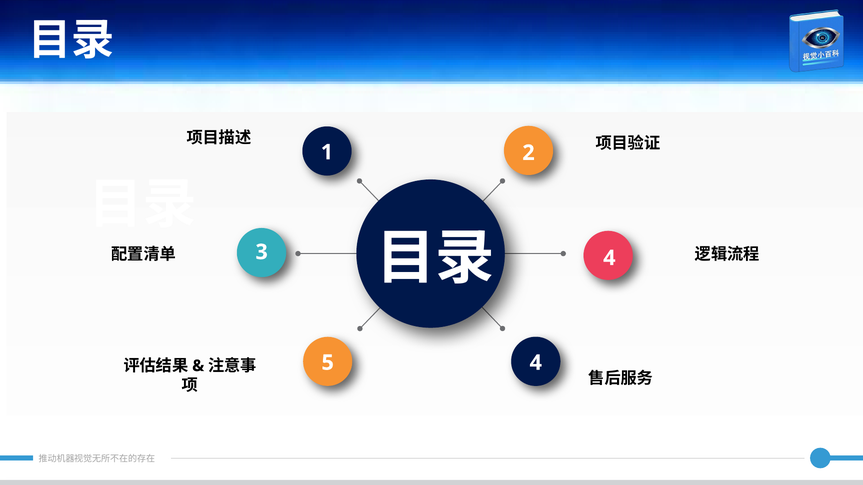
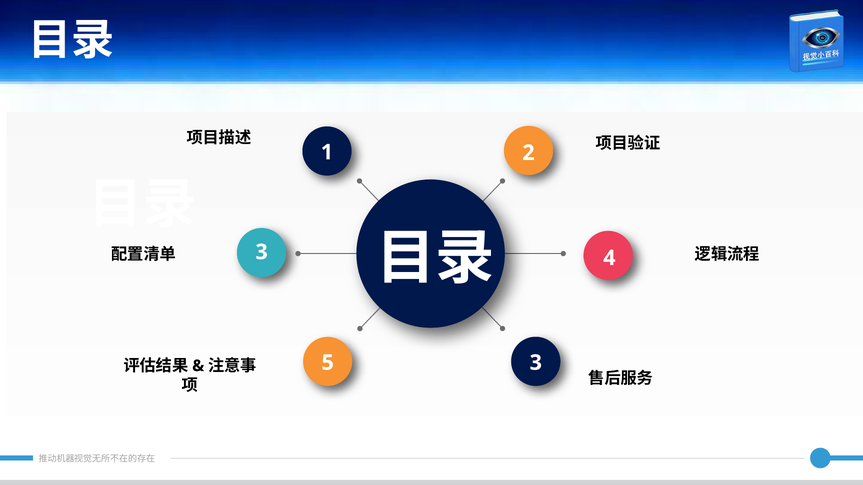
5 4: 4 -> 3 (536, 363)
